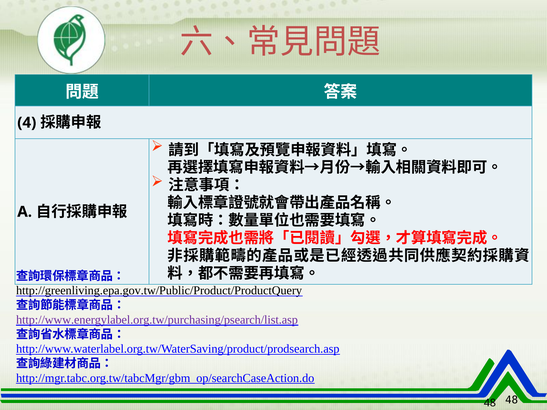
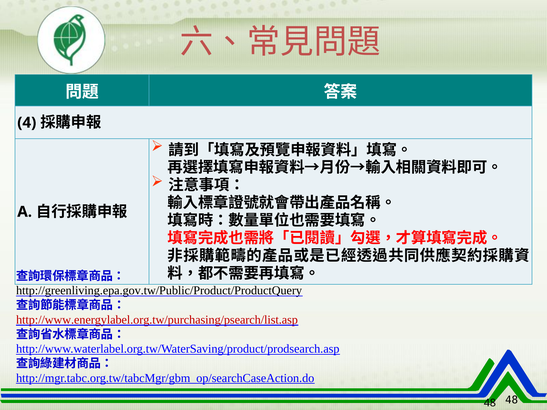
http://www.energylabel.org.tw/purchasing/psearch/list.asp colour: purple -> red (157, 320)
